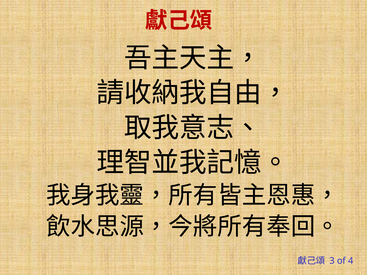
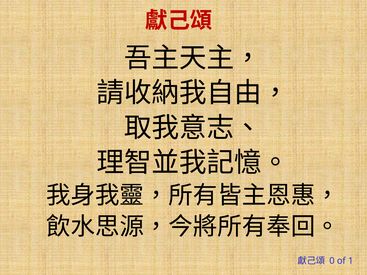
3: 3 -> 0 (332, 261)
4: 4 -> 1 (351, 261)
